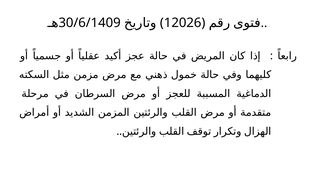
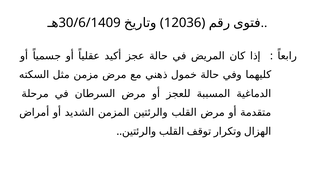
12026: 12026 -> 12036 (183, 23)
